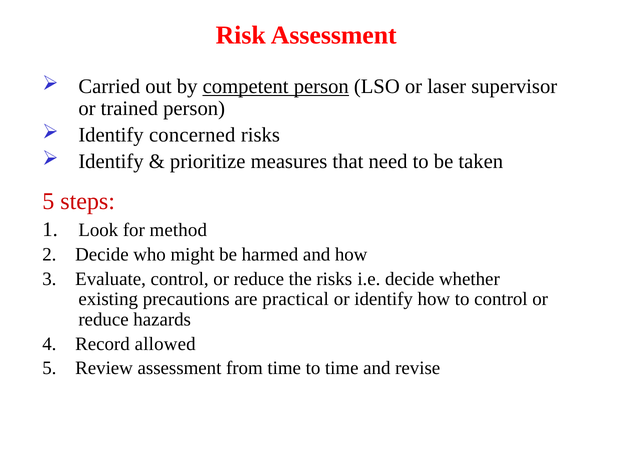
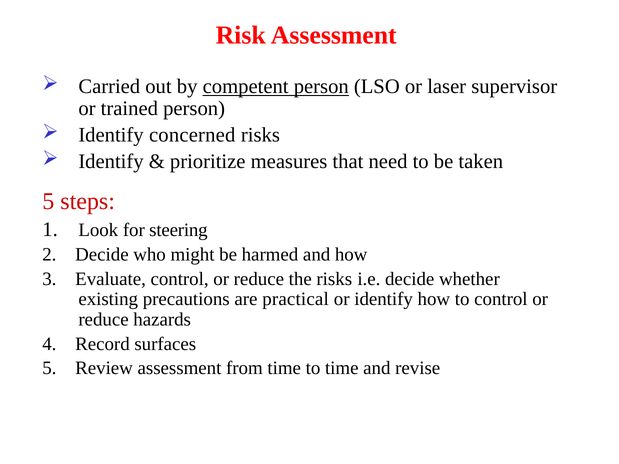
method: method -> steering (178, 230)
allowed: allowed -> surfaces (165, 344)
